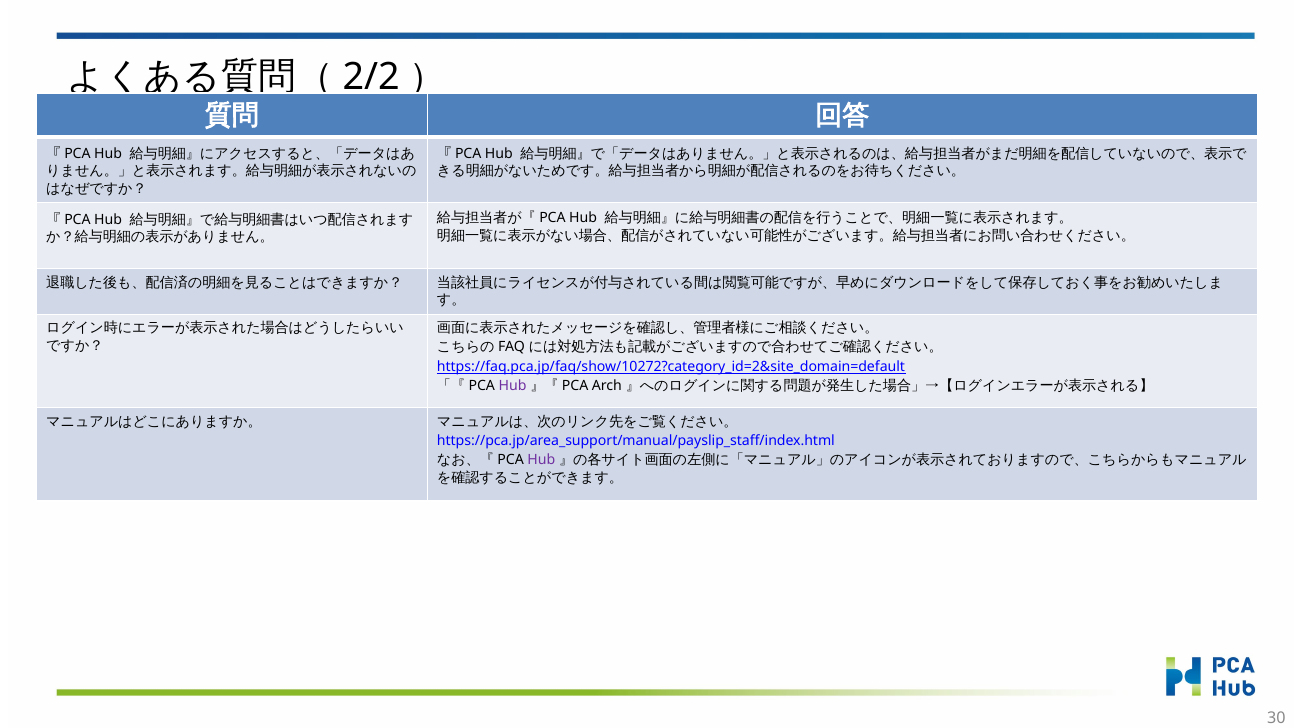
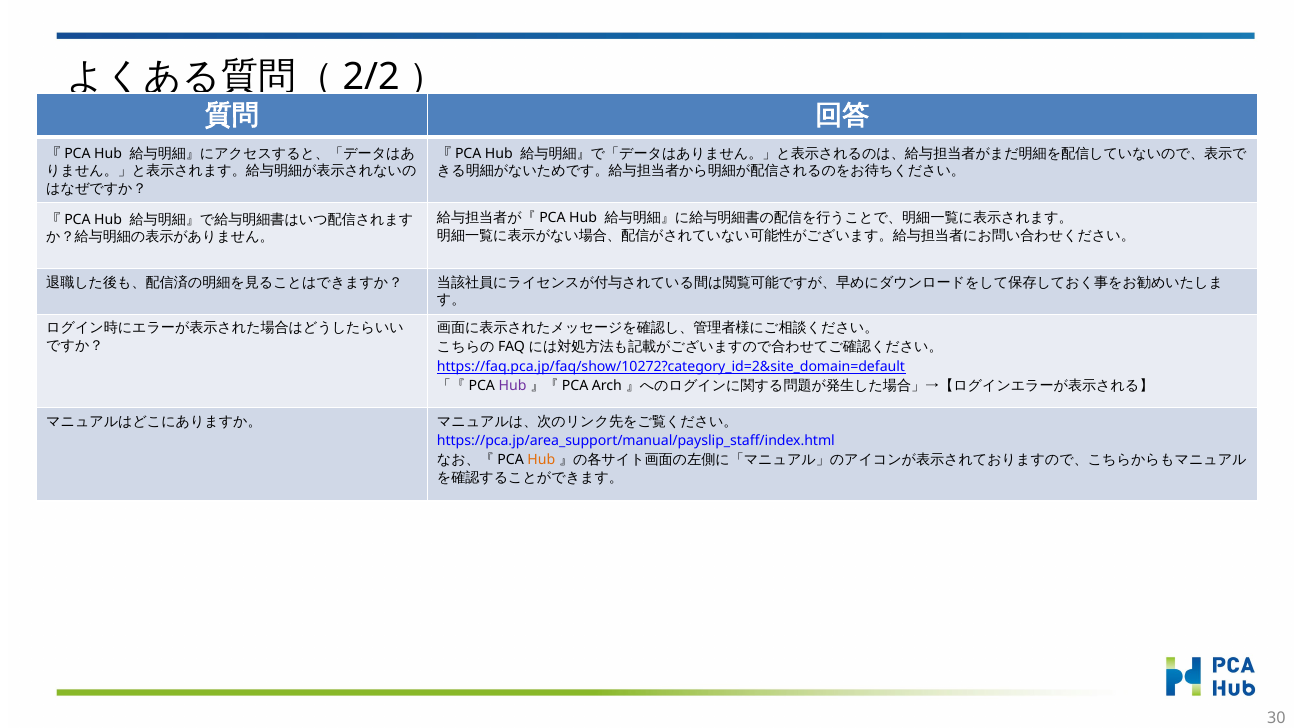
Hub colour: purple -> orange (541, 460)
